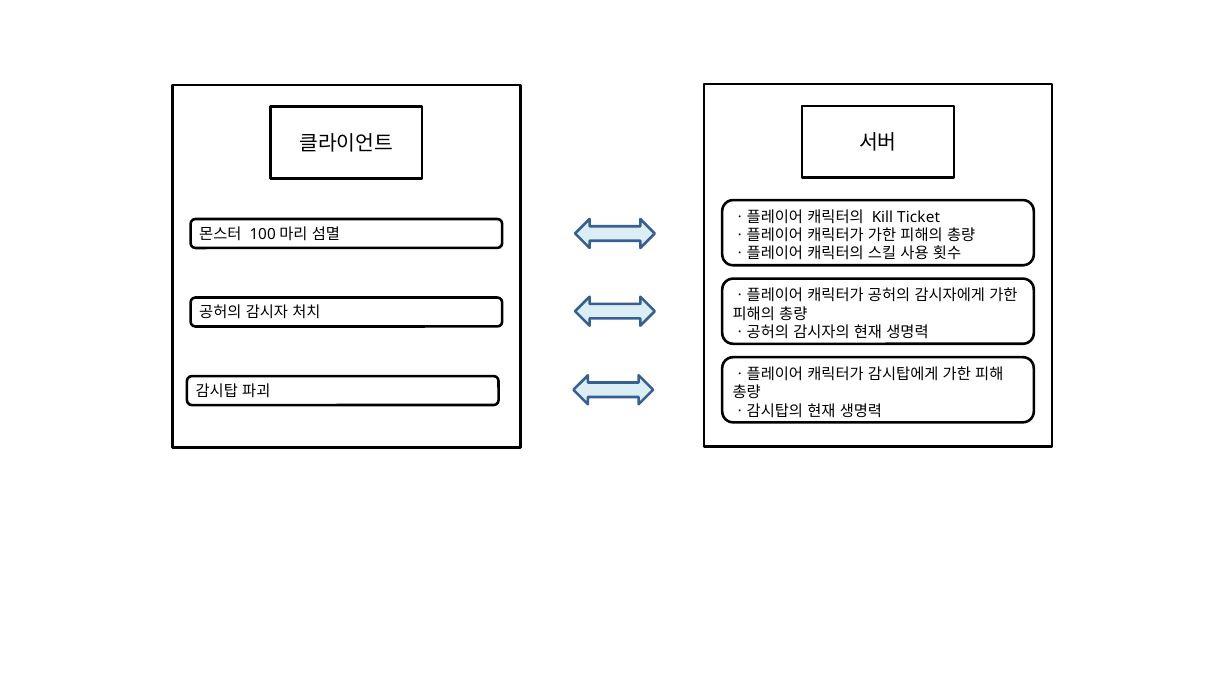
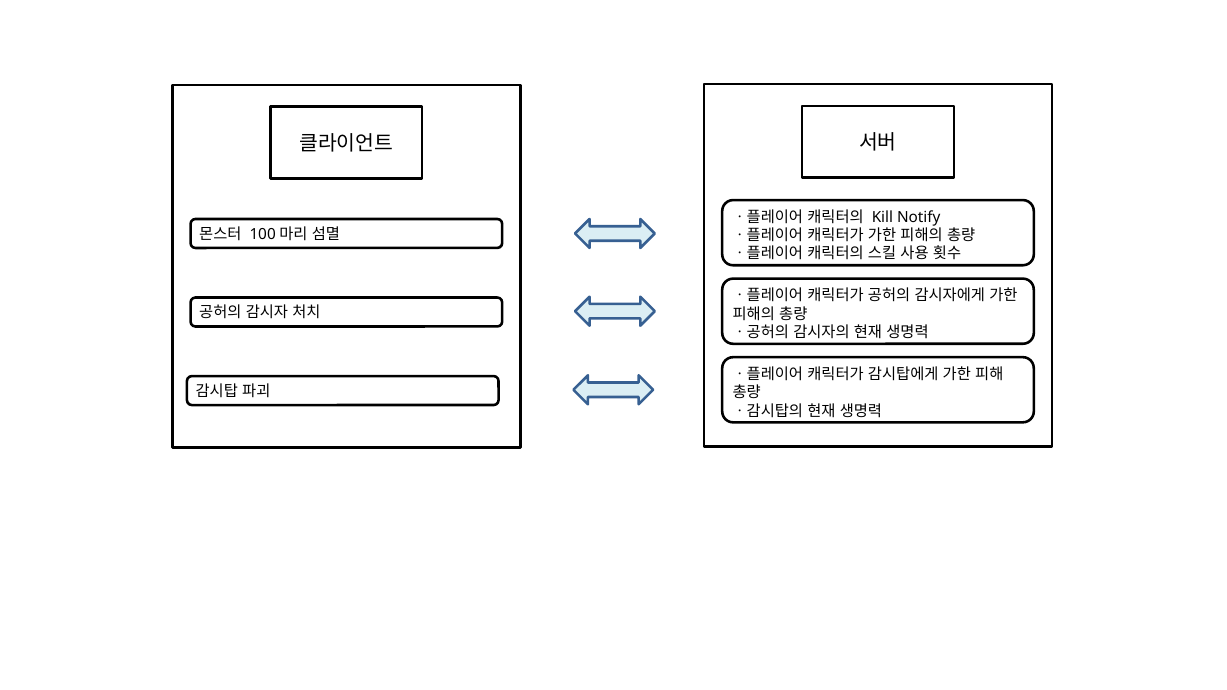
Ticket: Ticket -> Notify (919, 217)
